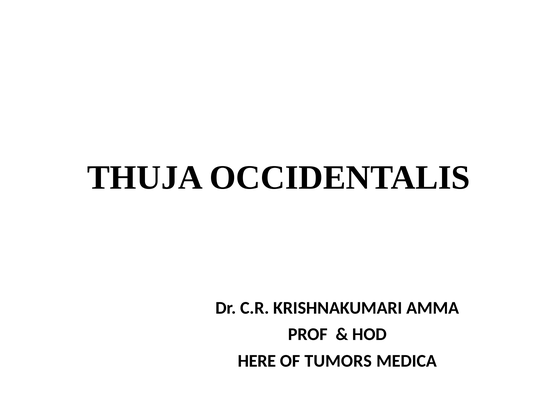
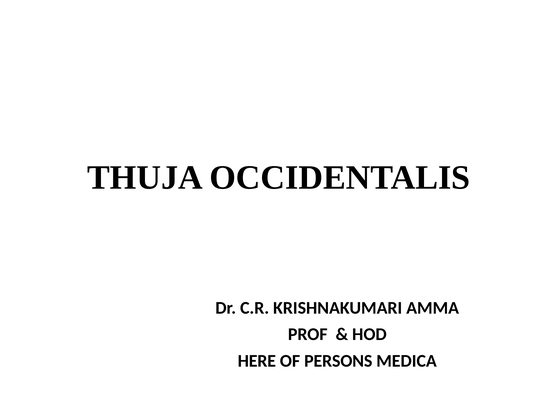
TUMORS: TUMORS -> PERSONS (338, 360)
